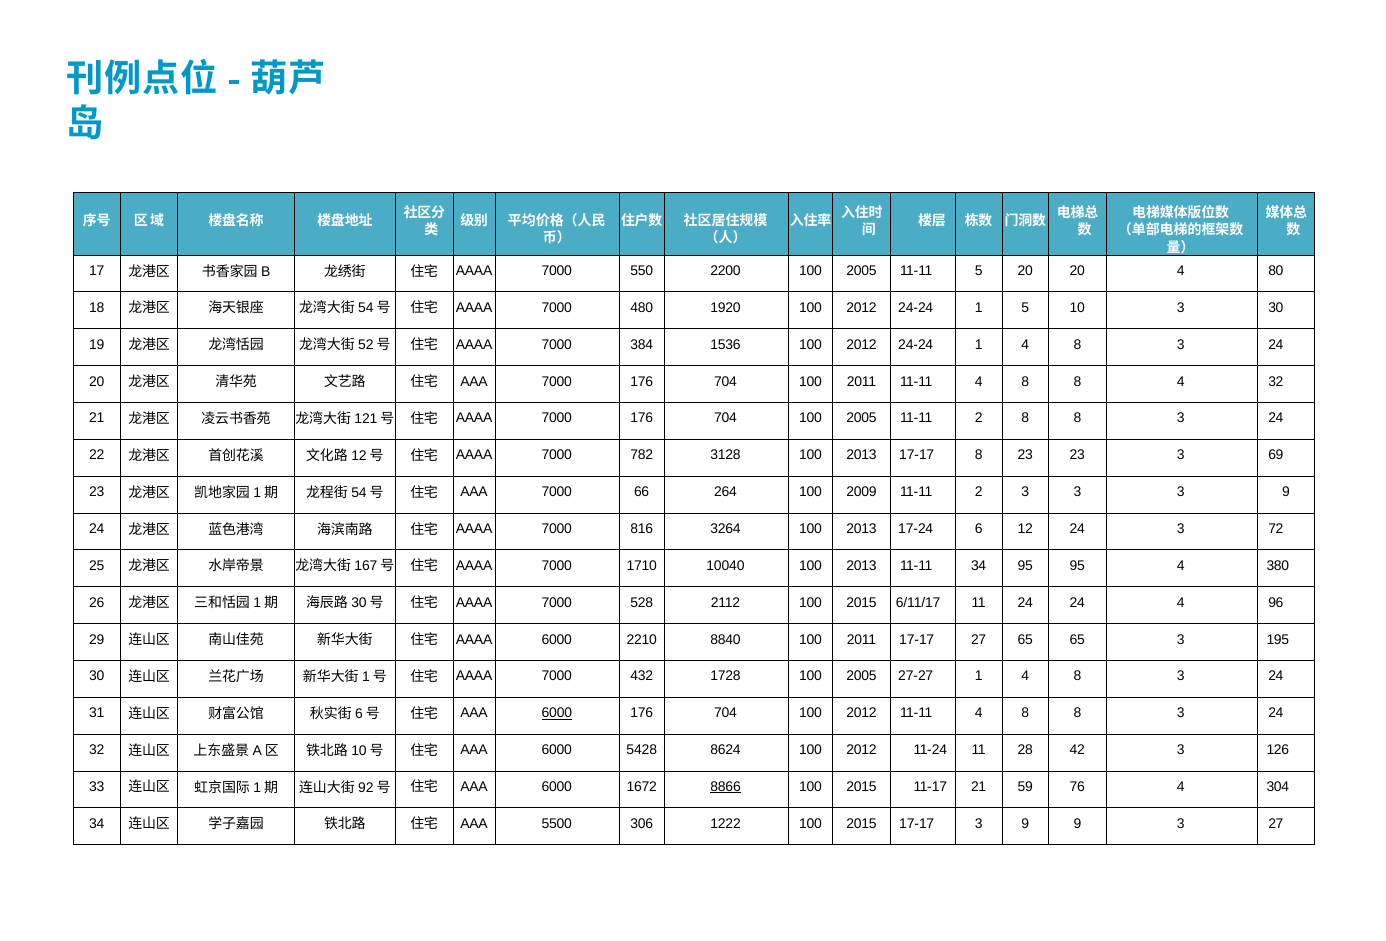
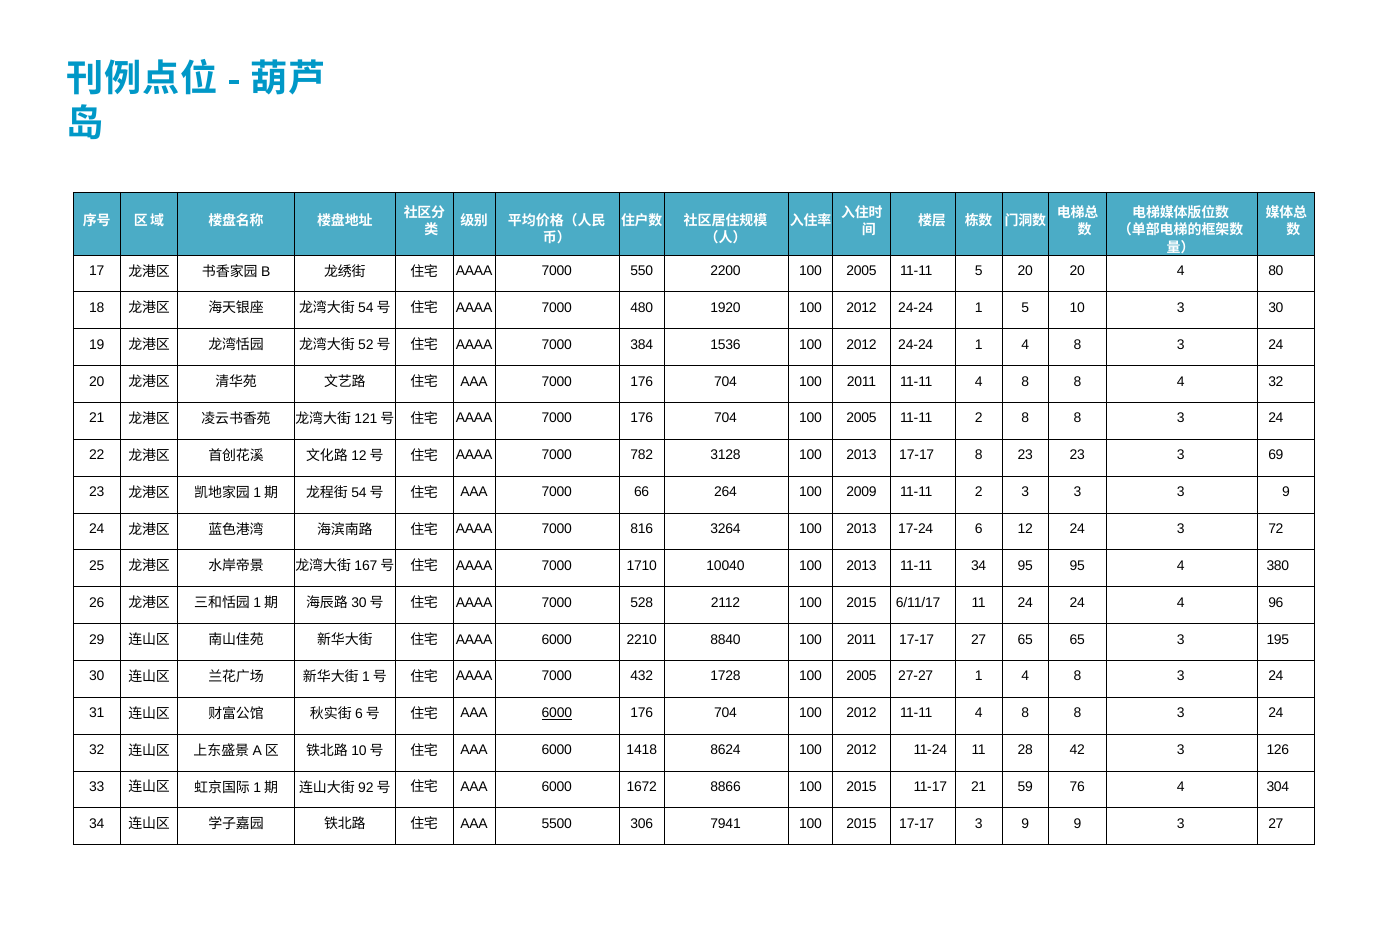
5428: 5428 -> 1418 (642, 750)
8866 underline: present -> none (726, 787)
1222: 1222 -> 7941 (726, 823)
